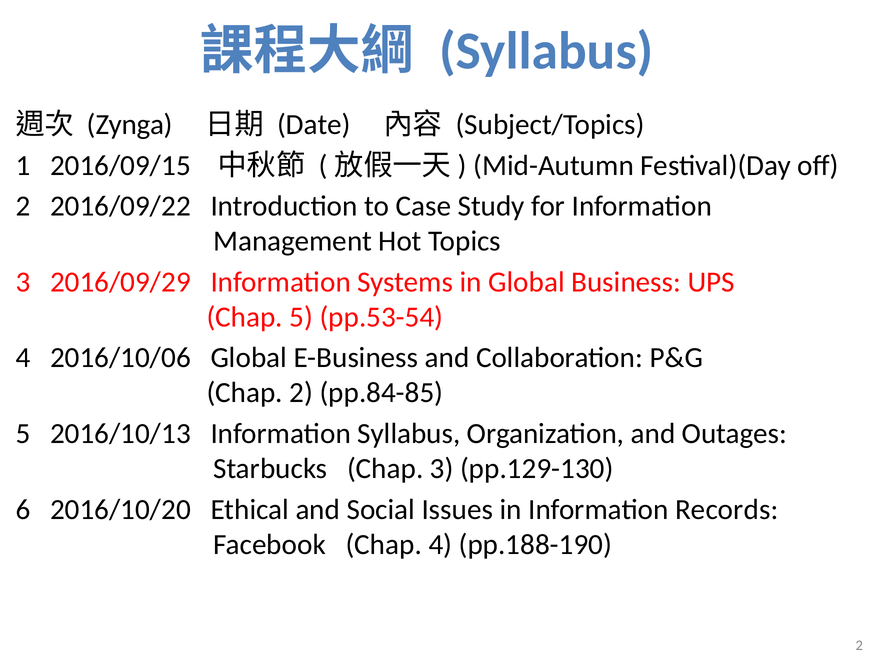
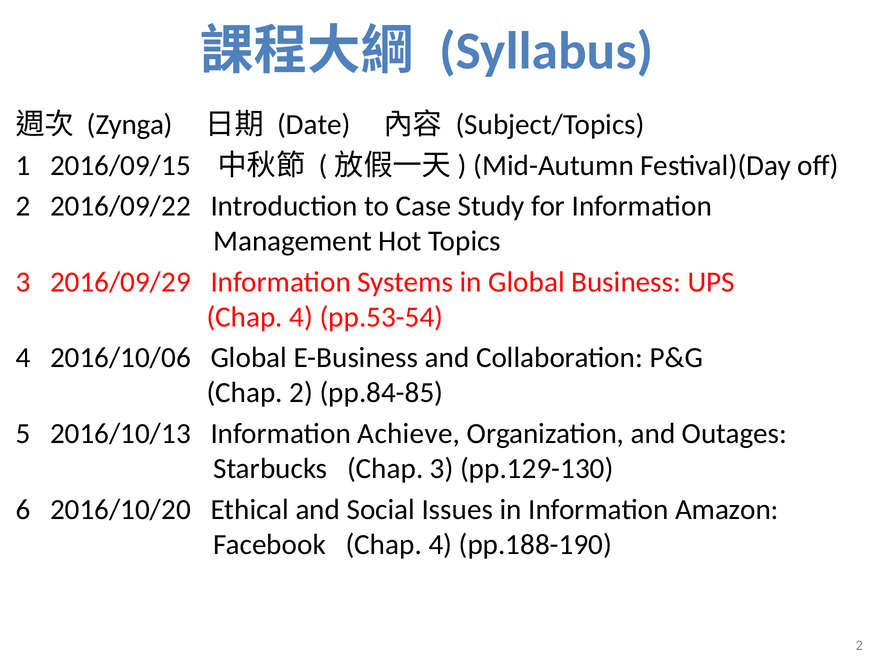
5: 5 -> 4 (301, 317)
Information Syllabus: Syllabus -> Achieve (409, 434)
Records: Records -> Amazon (727, 510)
